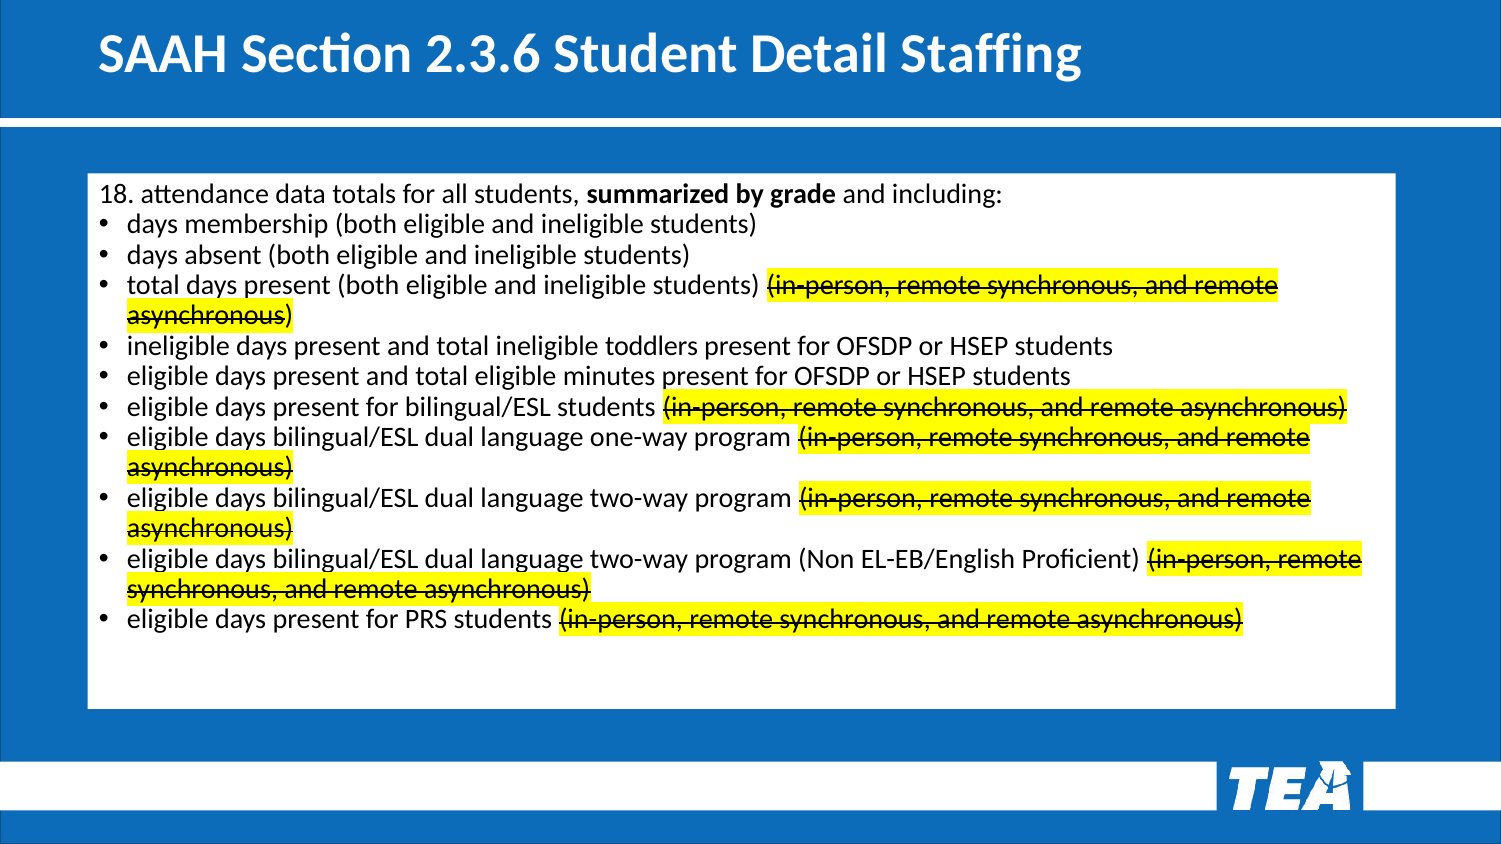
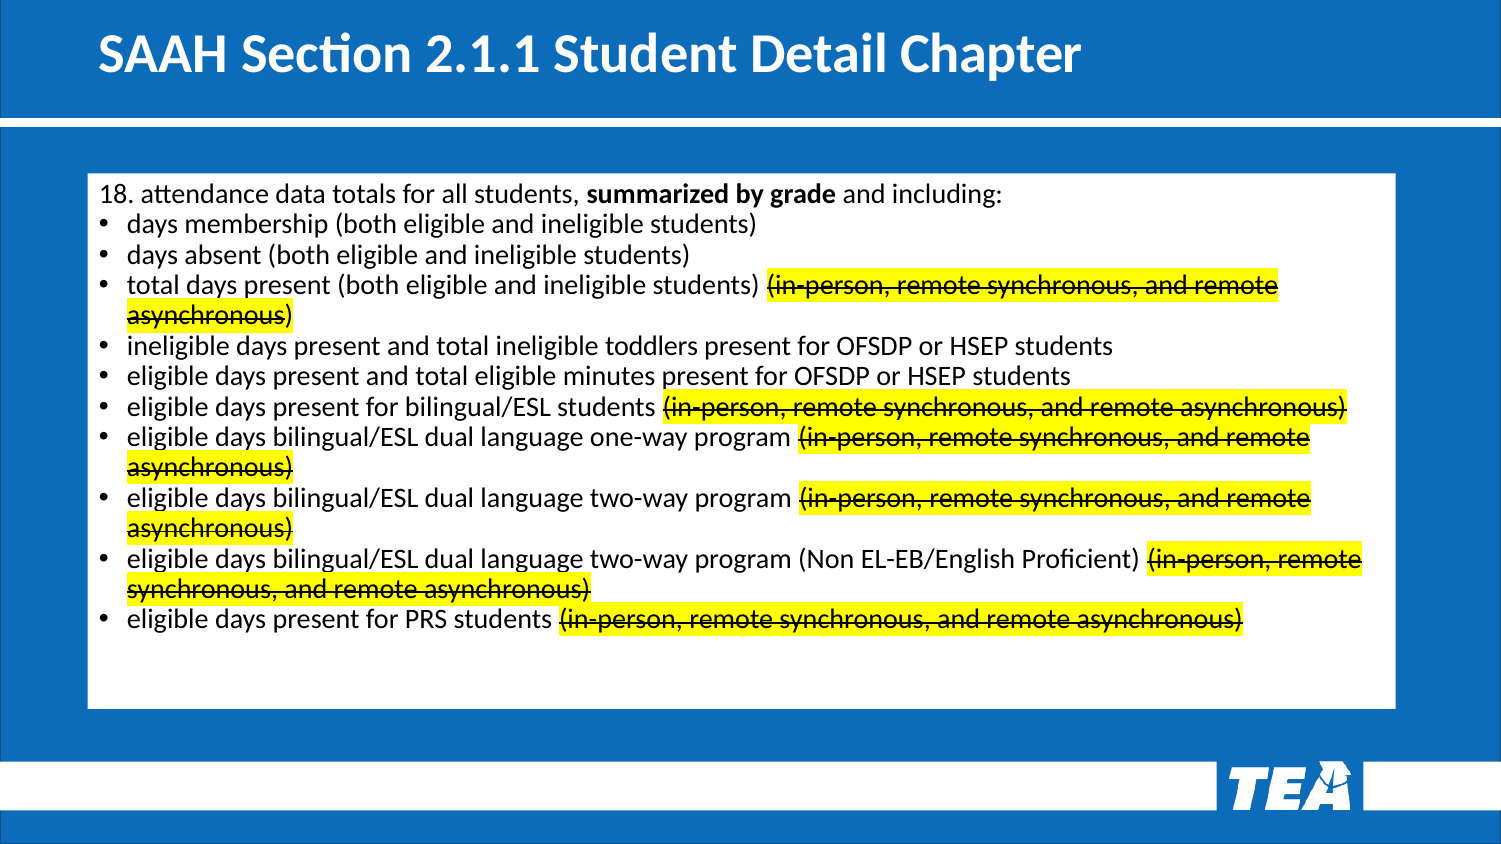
2.3.6: 2.3.6 -> 2.1.1 (483, 54)
Staffing: Staffing -> Chapter (992, 54)
